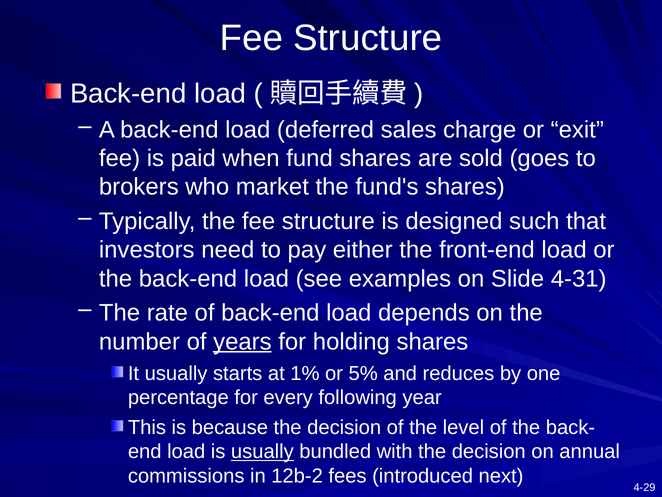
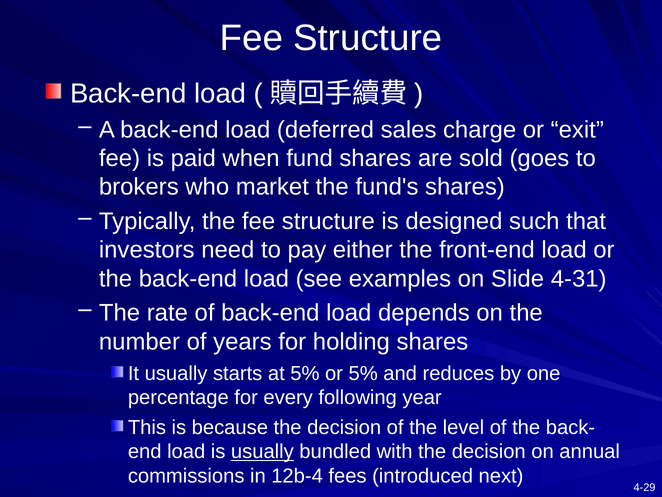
years underline: present -> none (242, 341)
at 1%: 1% -> 5% (305, 373)
12b-2: 12b-2 -> 12b-4 (297, 476)
